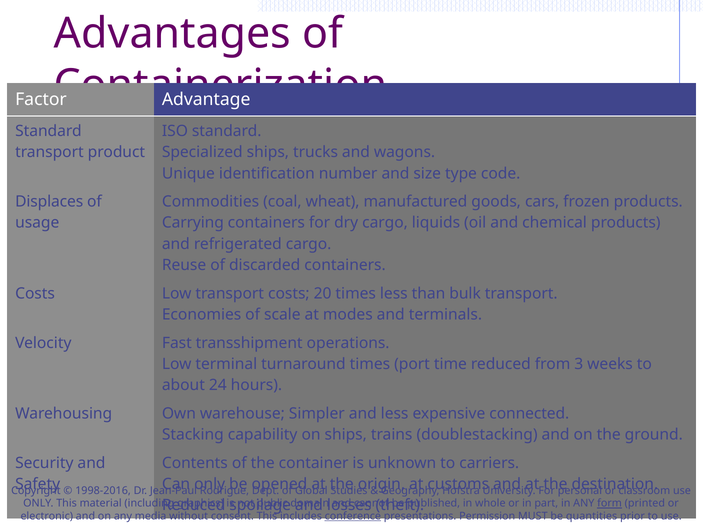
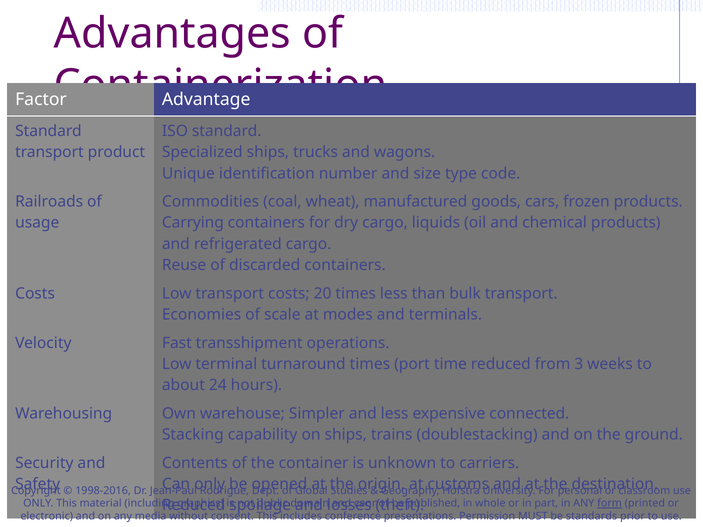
Displaces: Displaces -> Railroads (49, 202)
conference underline: present -> none (353, 517)
quantities: quantities -> standards (592, 517)
